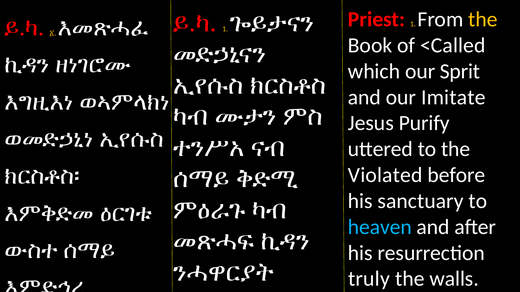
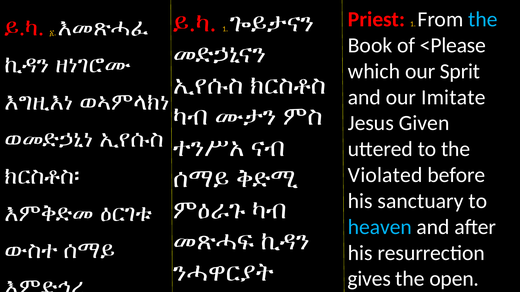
the colour: yellow -> light blue (483, 19)
<Called: <Called -> <Please (453, 45)
Purify: Purify -> Given (424, 123)
truly: truly -> gives (369, 279)
walls: walls -> open (454, 279)
